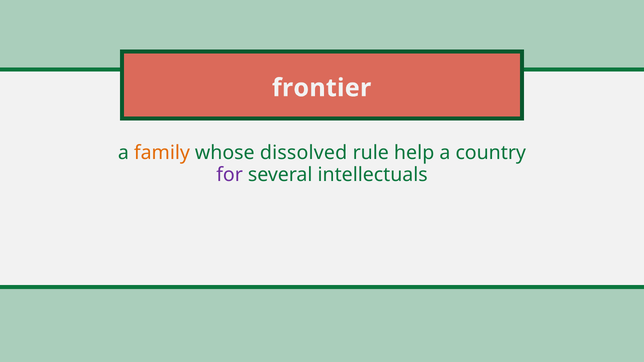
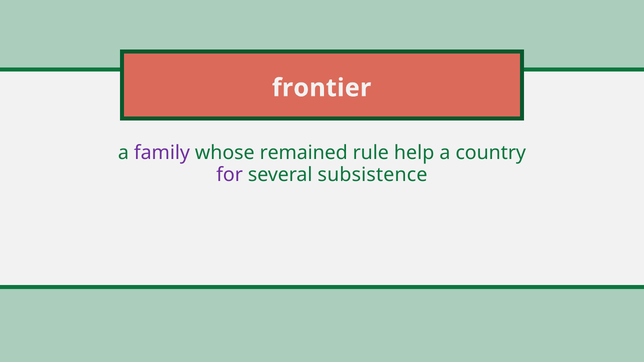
family colour: orange -> purple (162, 153)
dissolved: dissolved -> remained (304, 153)
intellectuals: intellectuals -> subsistence (373, 175)
